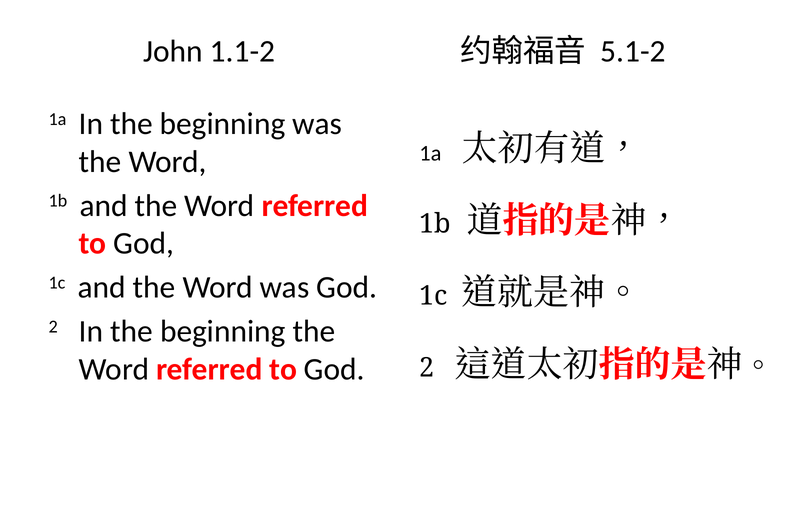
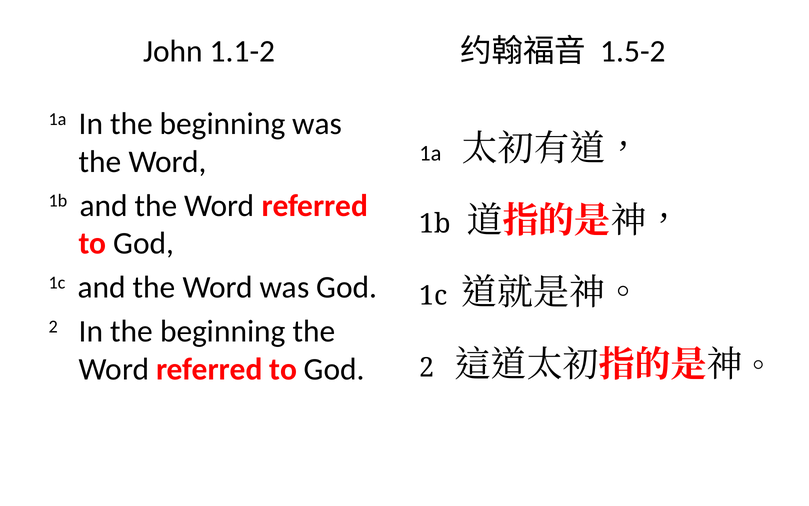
5.1-2: 5.1-2 -> 1.5-2 (633, 51)
